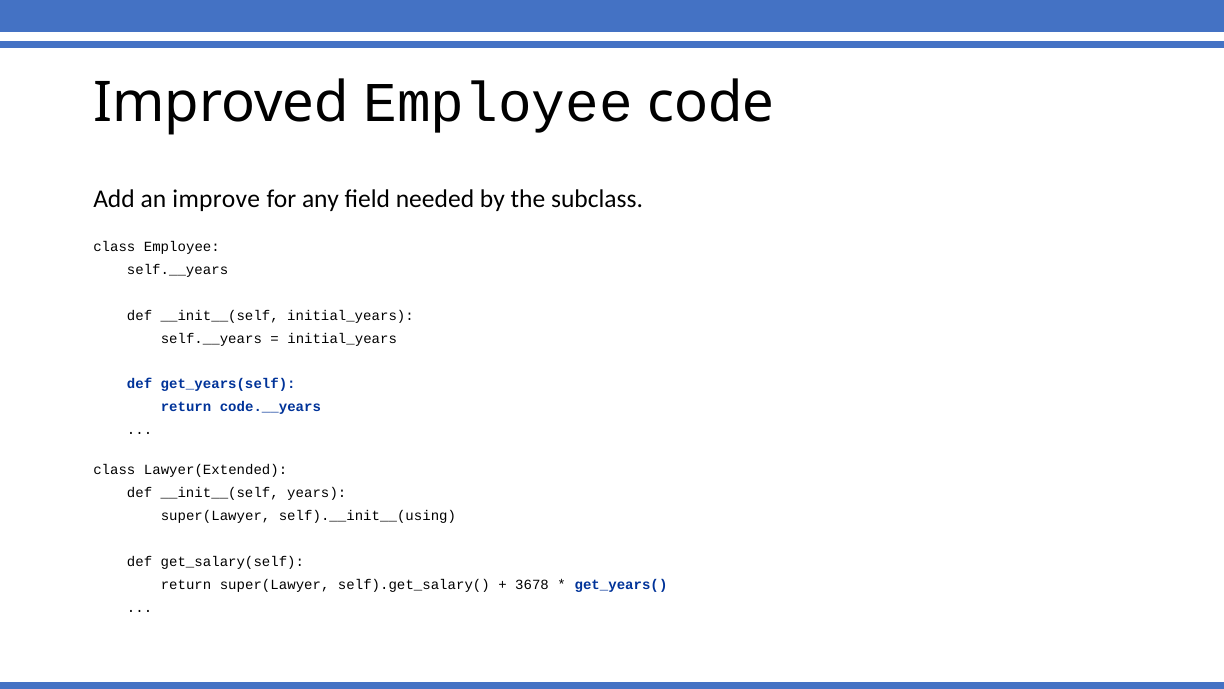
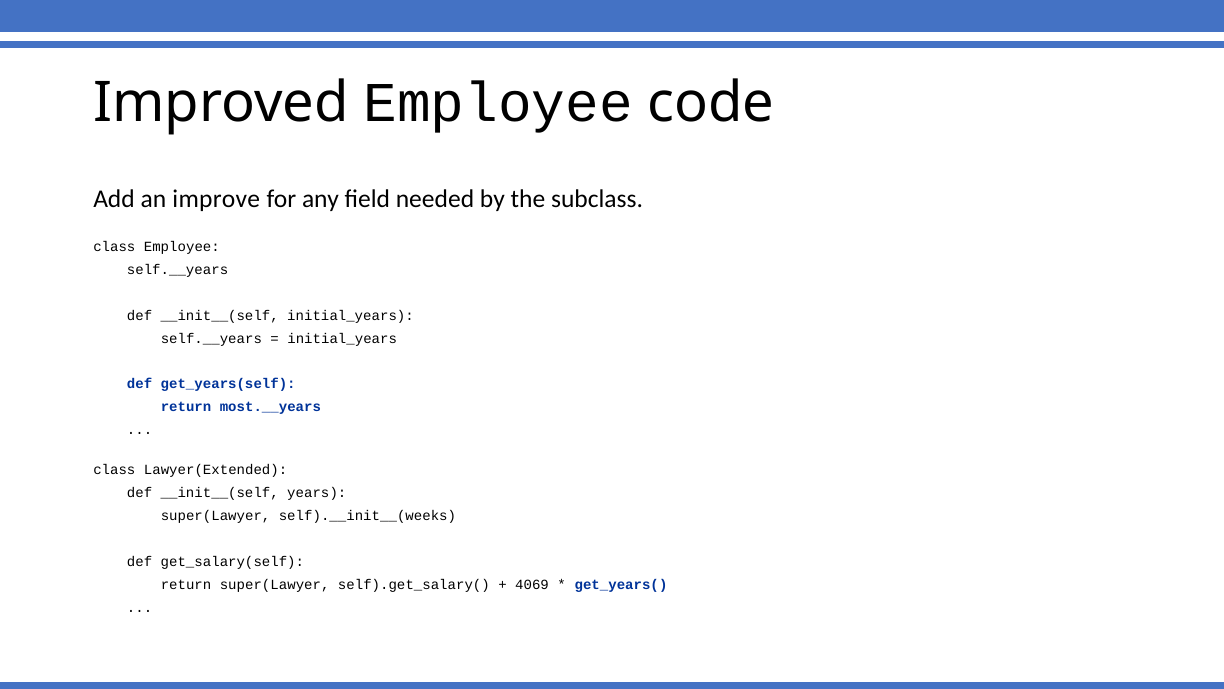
code.__years: code.__years -> most.__years (270, 407)
self).__init__(using: self).__init__(using -> self).__init__(weeks (367, 516)
3678: 3678 -> 4069 (532, 584)
